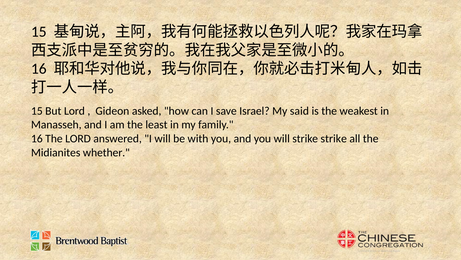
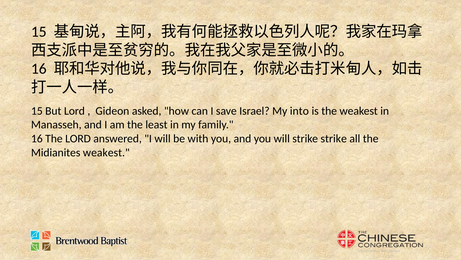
said: said -> into (299, 111)
Midianites whether: whether -> weakest (106, 152)
